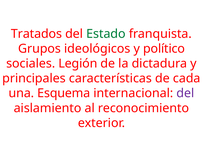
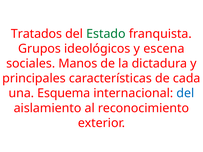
político: político -> escena (164, 49)
Legión: Legión -> Manos (78, 64)
del colour: purple -> blue (185, 93)
